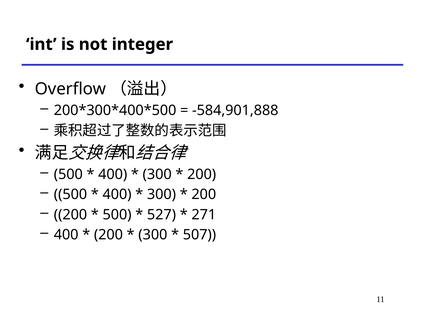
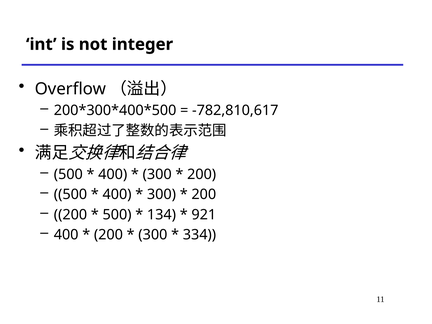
-584,901,888: -584,901,888 -> -782,810,617 (235, 110)
527: 527 -> 134 (162, 215)
271: 271 -> 921 (204, 215)
507: 507 -> 334 (199, 235)
